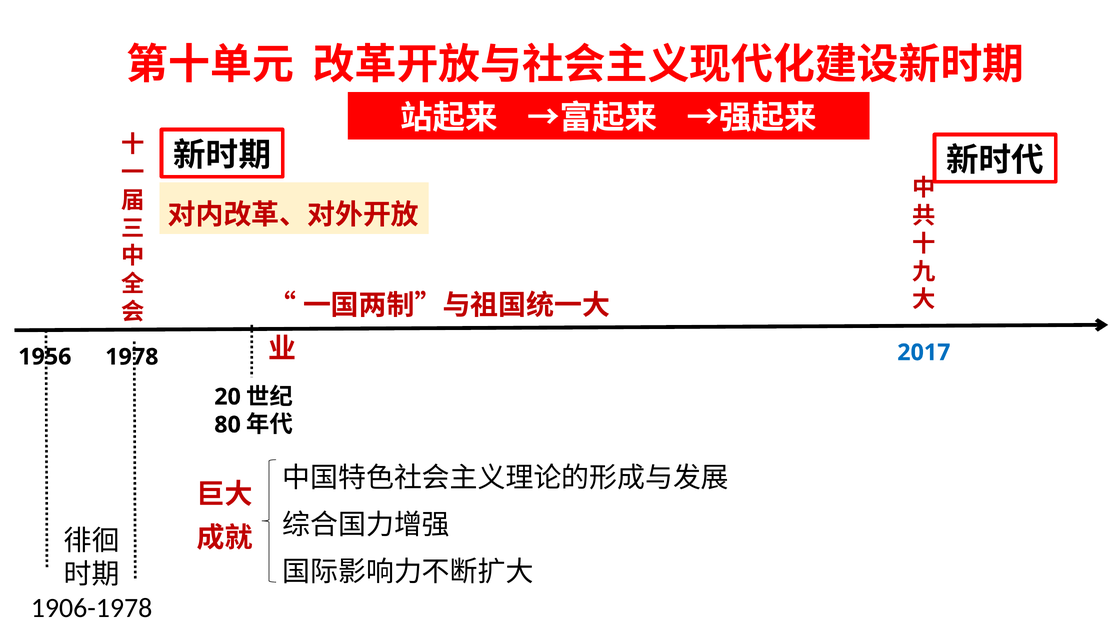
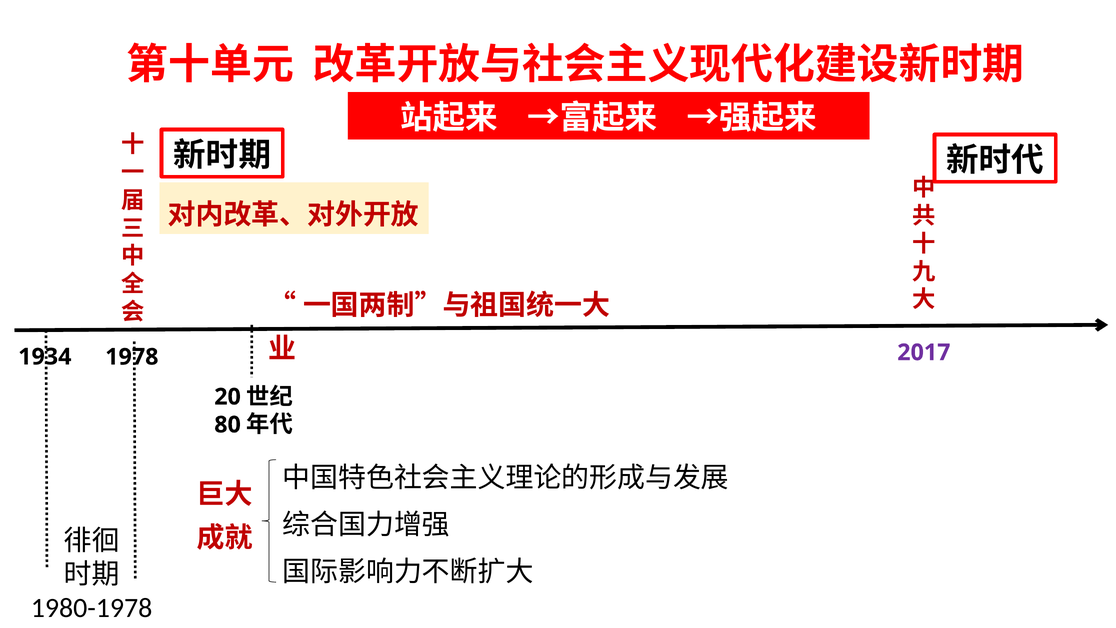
2017 colour: blue -> purple (924, 352)
1956: 1956 -> 1934 (45, 357)
1906-1978: 1906-1978 -> 1980-1978 (92, 608)
